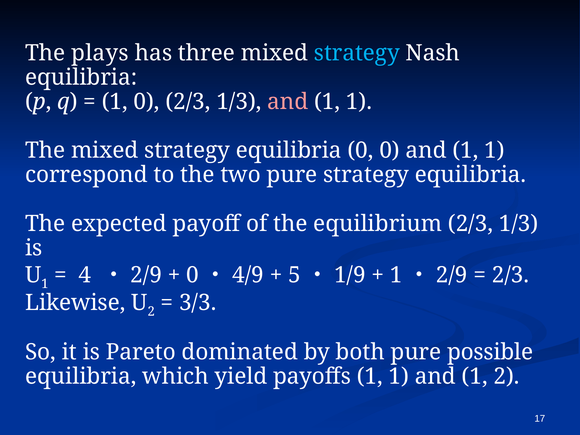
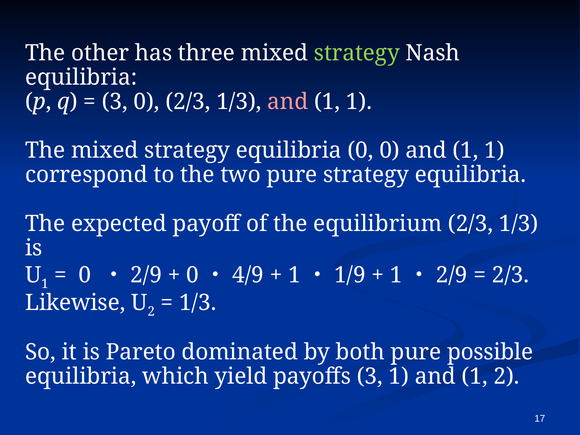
plays: plays -> other (100, 53)
strategy colour: light blue -> light green (357, 53)
1: 1 -> 3 (115, 102)
4: 4 -> 0 (85, 275)
5: 5 -> 1 (294, 275)
3/3: 3/3 -> 1/3 (198, 303)
payoffs 1: 1 -> 3 (370, 376)
